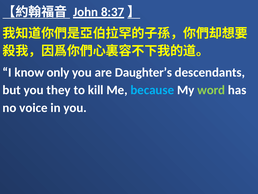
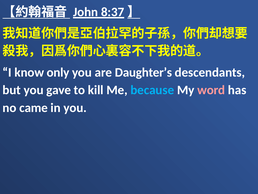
they: they -> gave (59, 90)
word colour: light green -> pink (211, 90)
voice: voice -> came (34, 107)
